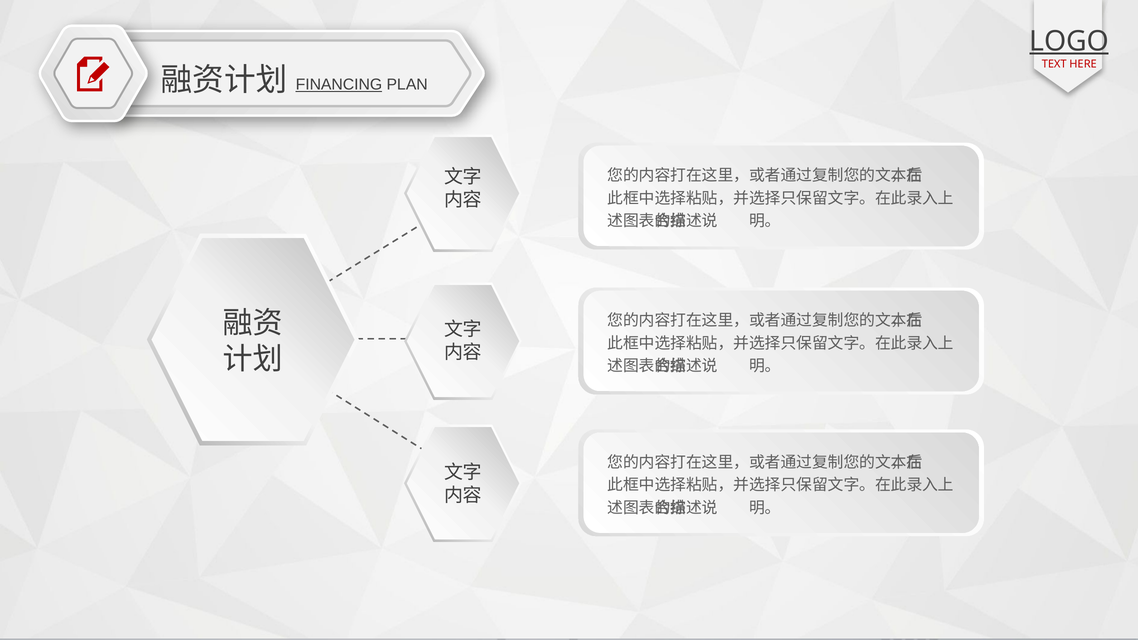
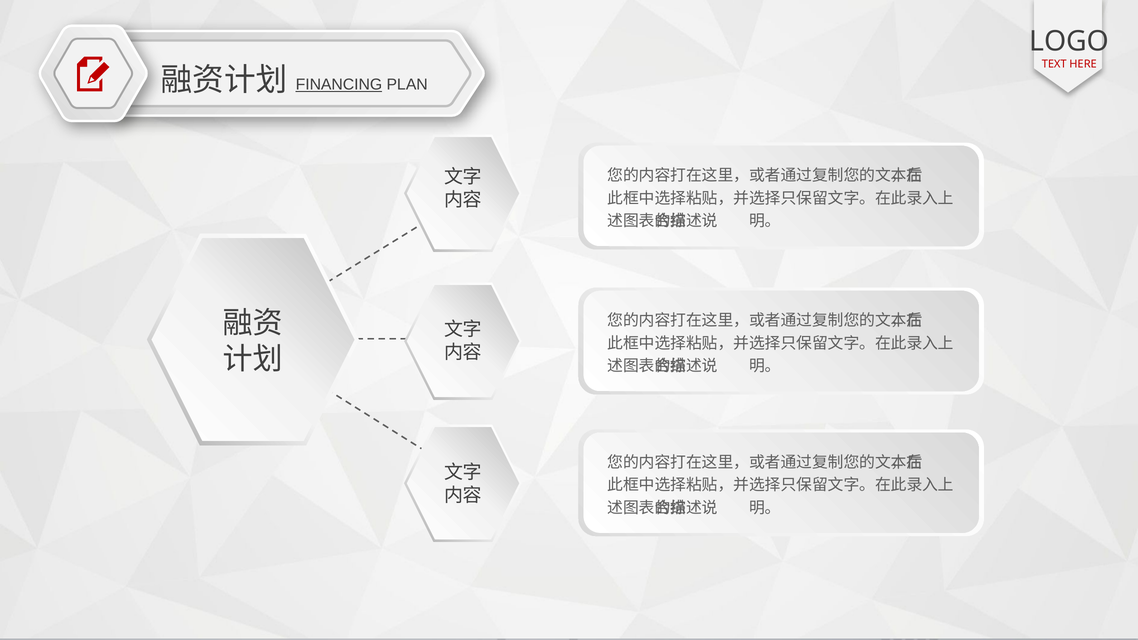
LOGO underline: present -> none (1069, 41)
